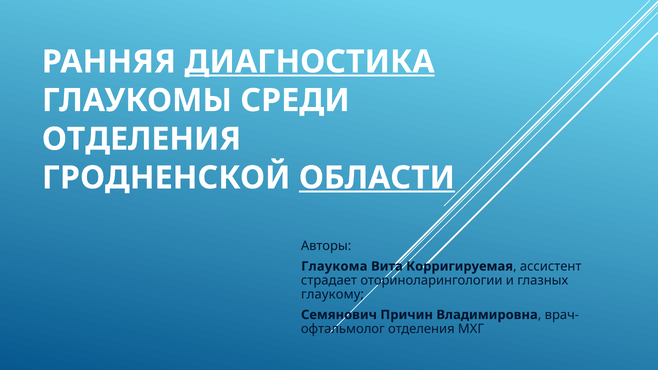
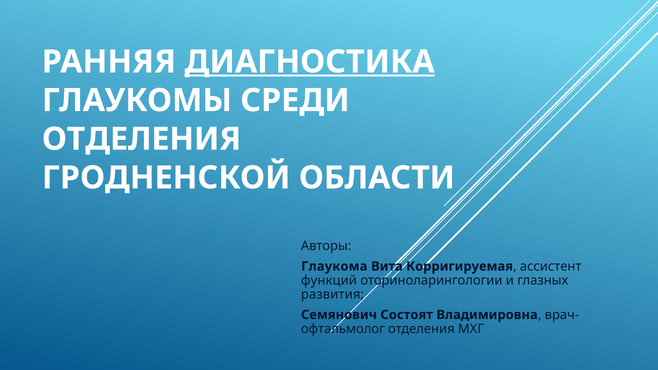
ОБЛАСТИ underline: present -> none (377, 178)
страдает: страдает -> функций (329, 280)
глаукому: глаукому -> развития (333, 295)
Причин: Причин -> Состоят (407, 315)
